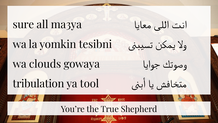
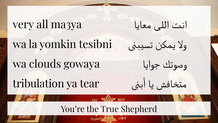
sure: sure -> very (23, 25)
tool: tool -> tear (90, 84)
